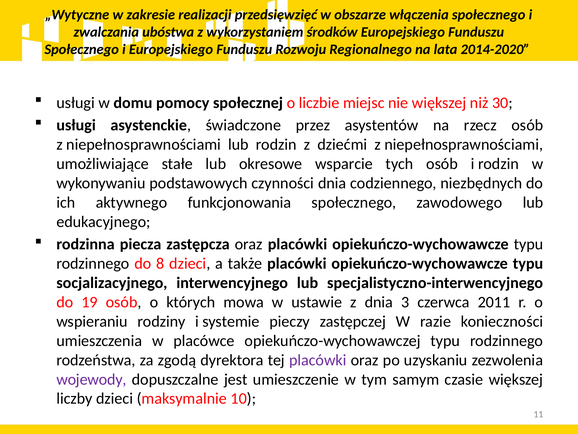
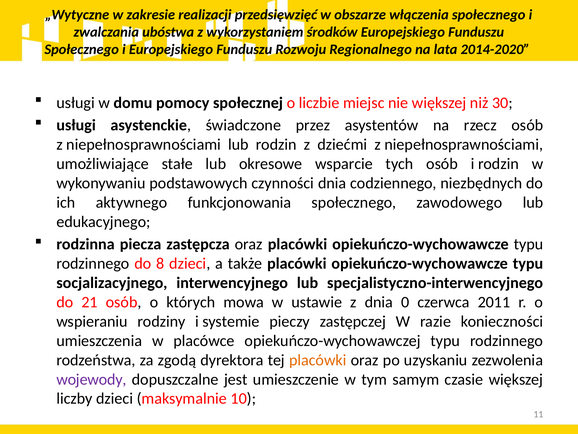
19: 19 -> 21 (90, 302)
3: 3 -> 0 (405, 302)
placówki colour: purple -> orange (318, 360)
